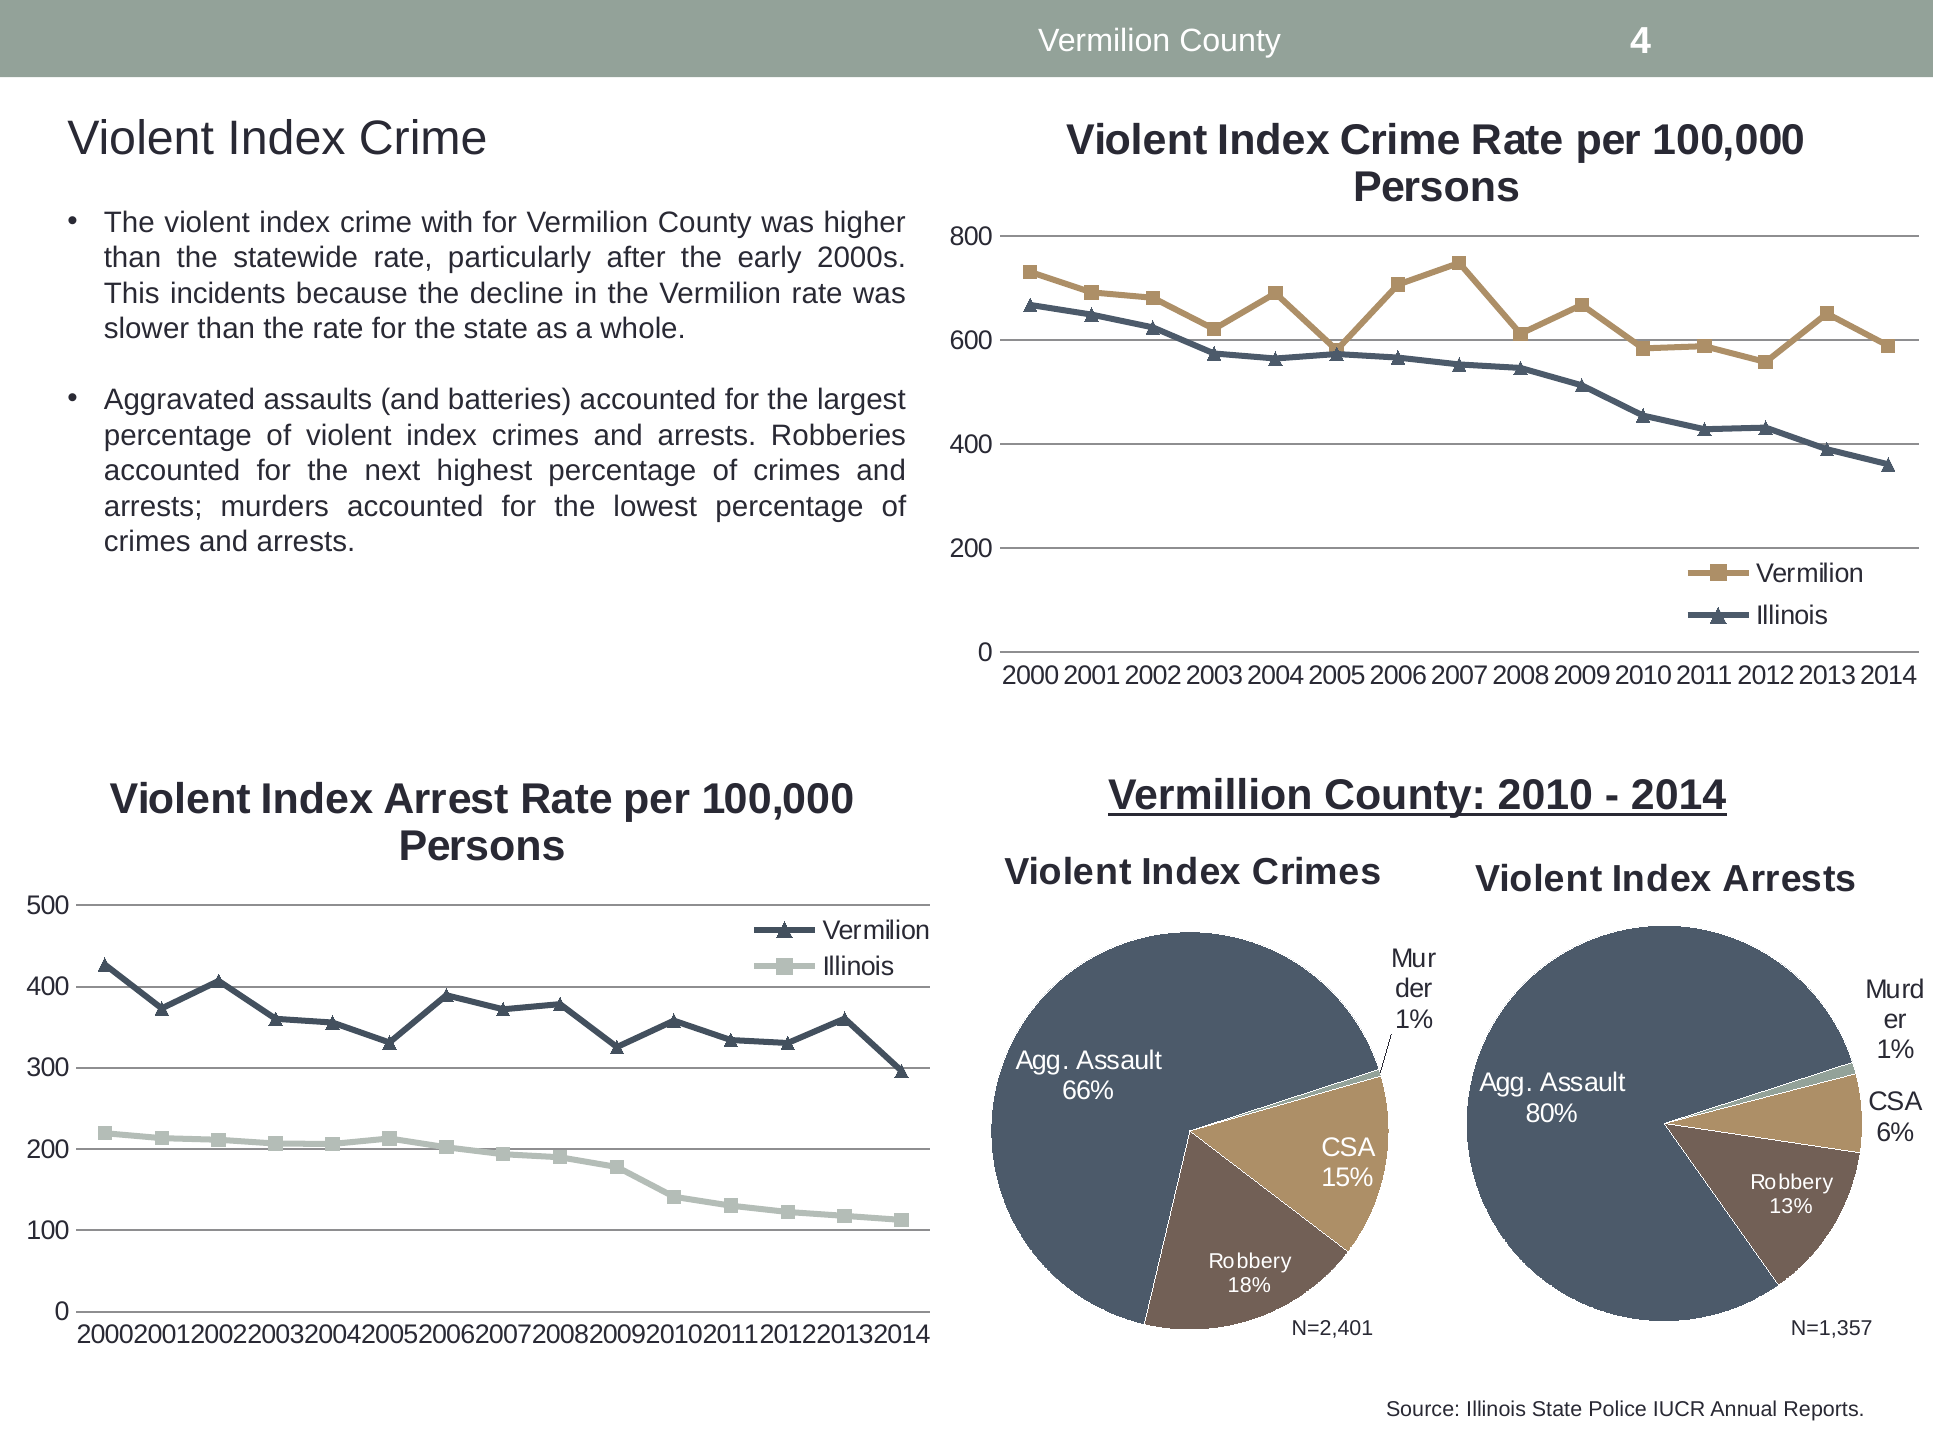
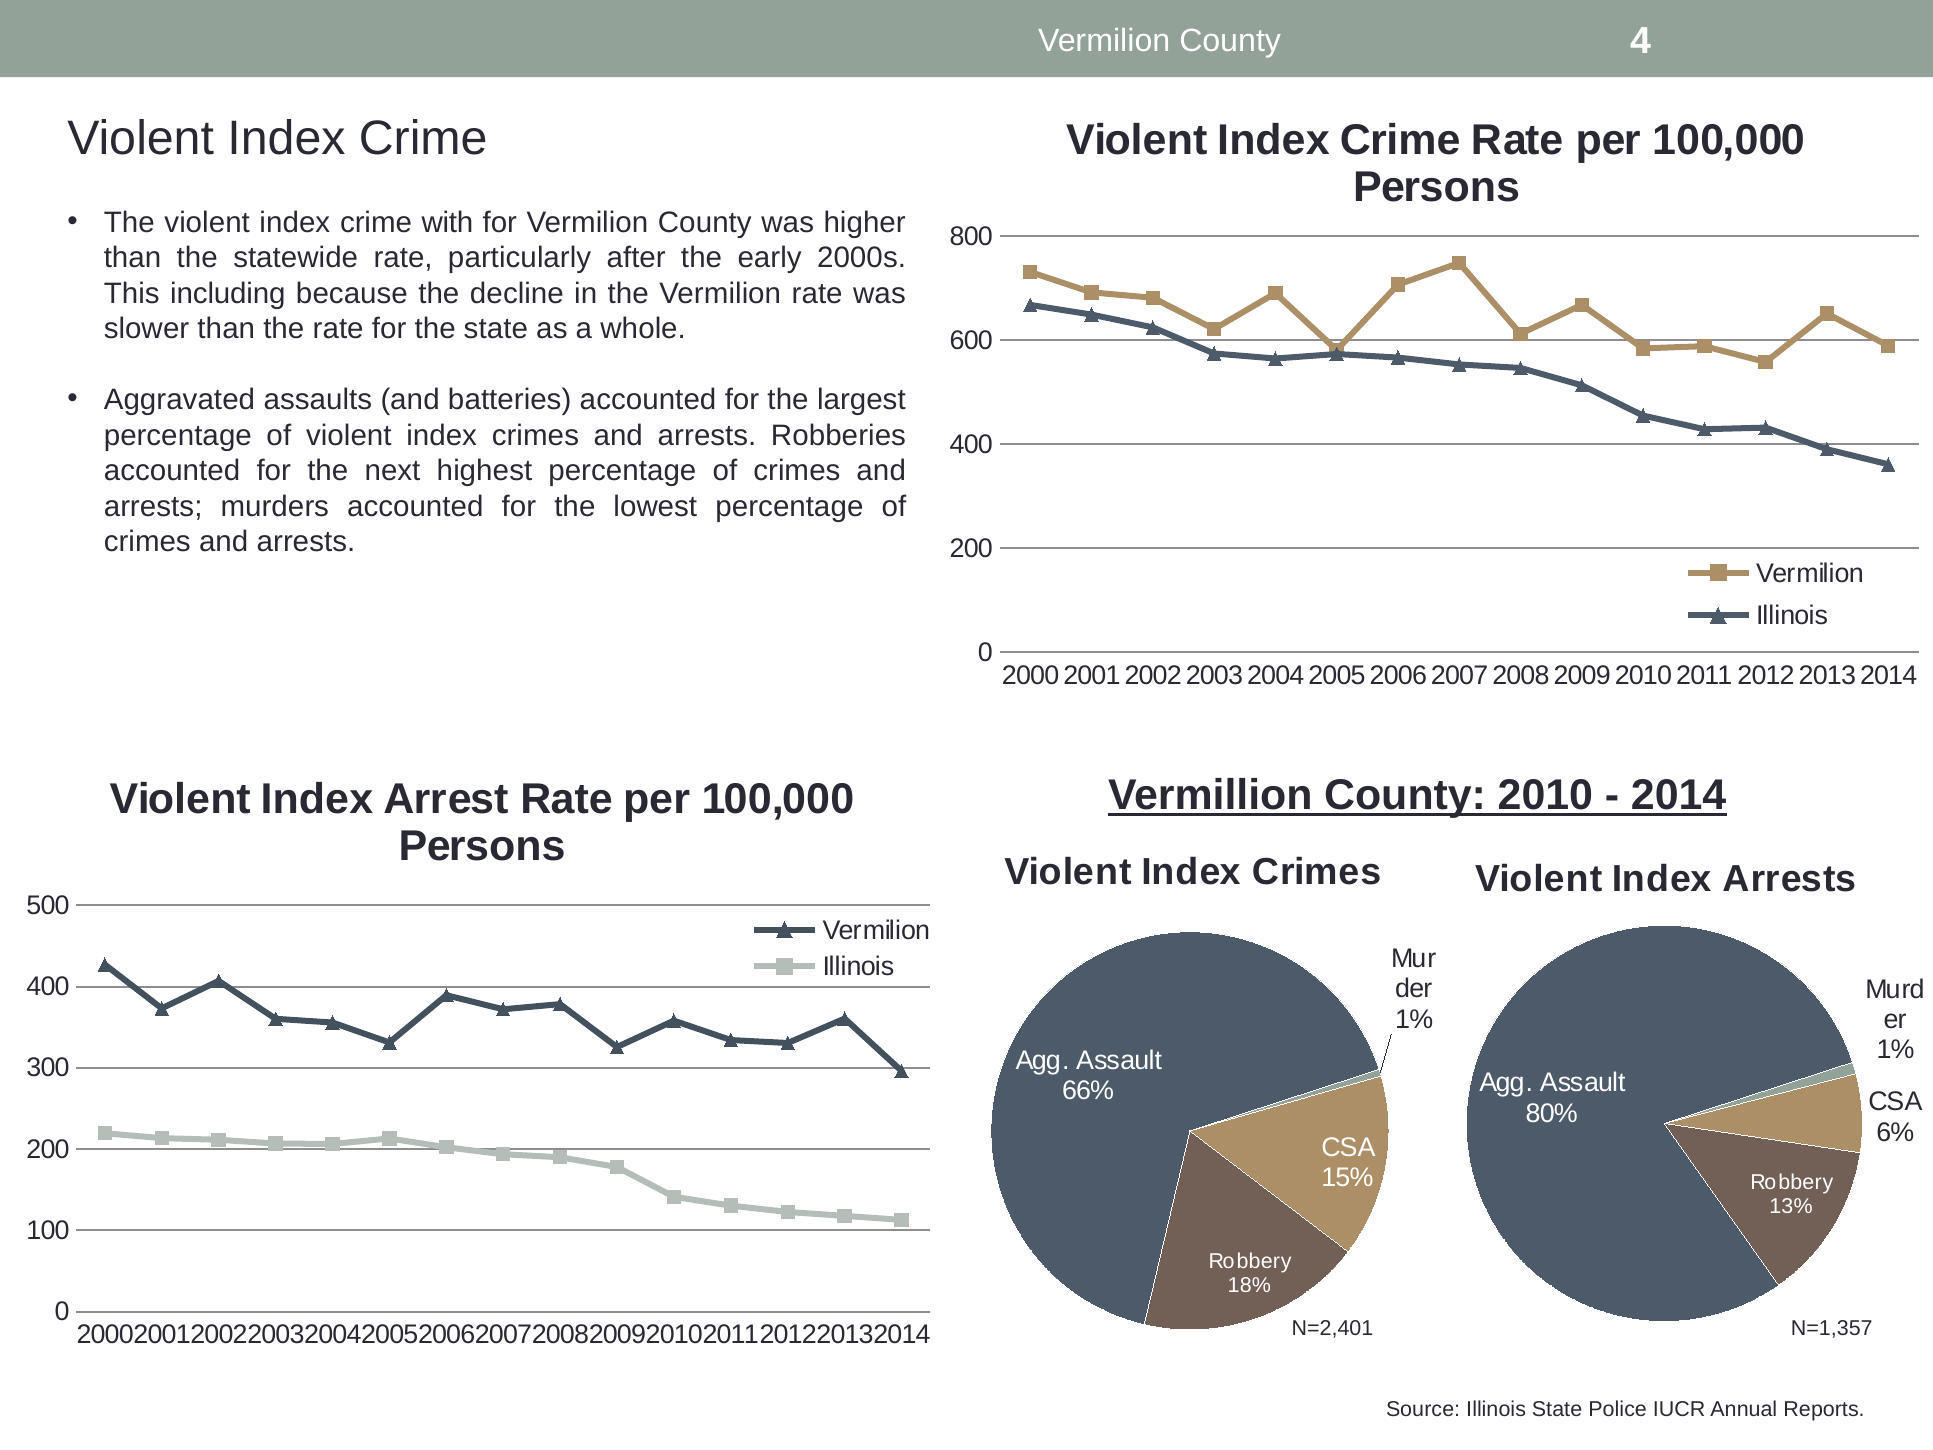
incidents: incidents -> including (228, 293)
